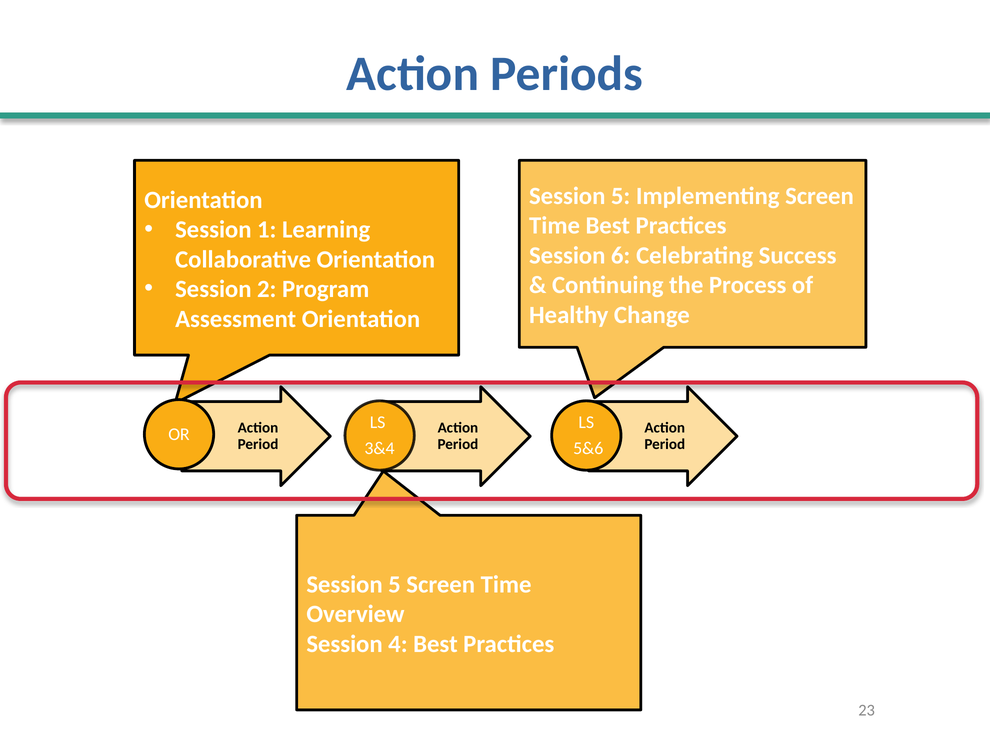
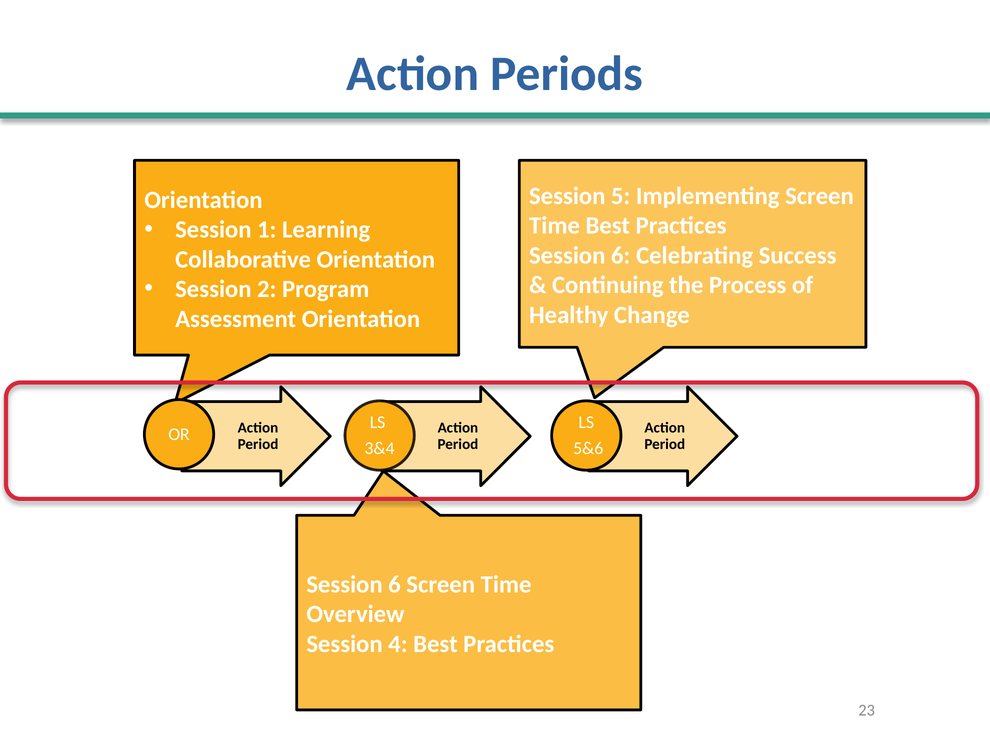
5: 5 -> 6 (395, 584)
